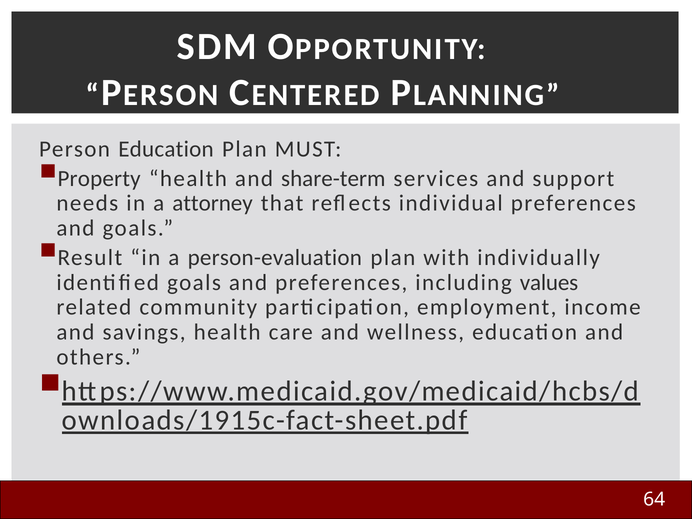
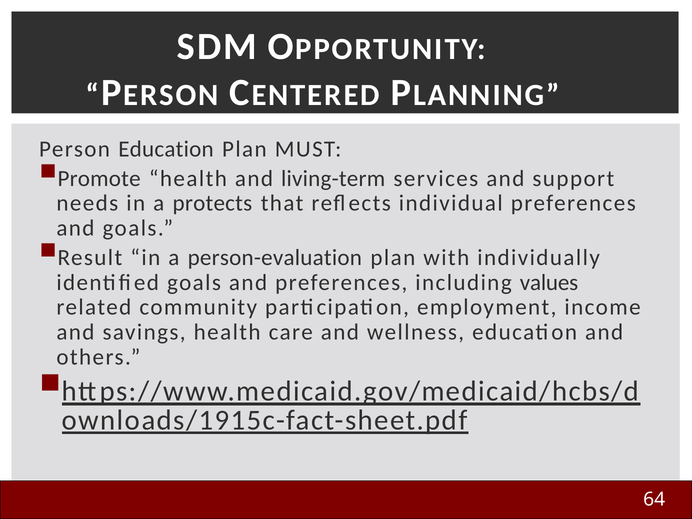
Property: Property -> Promote (99, 178)
share-term: share-term -> living-term (333, 178)
attorney: attorney -> protects (212, 203)
